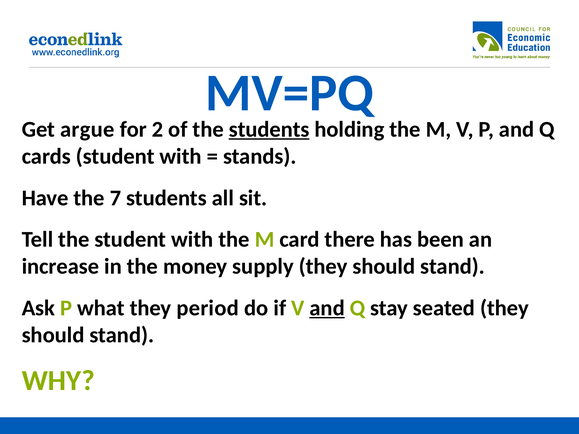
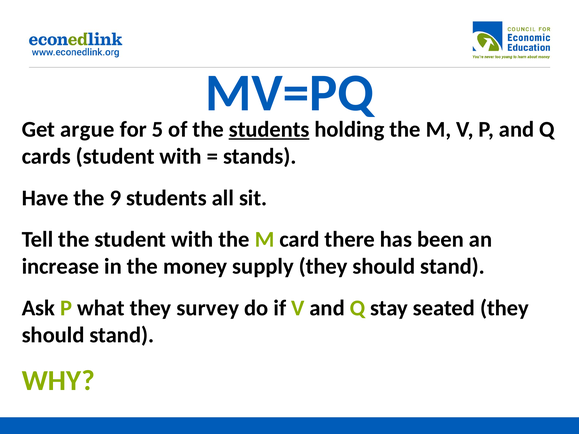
2: 2 -> 5 (157, 130)
7: 7 -> 9 (115, 198)
period: period -> survey (208, 308)
and underline: present -> none (327, 308)
